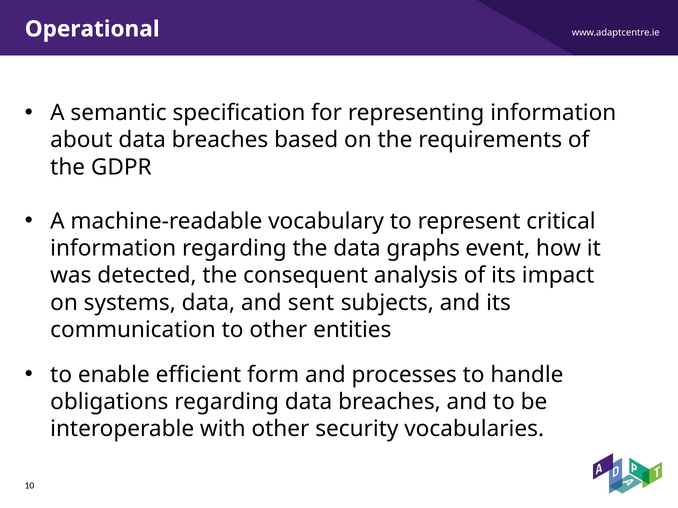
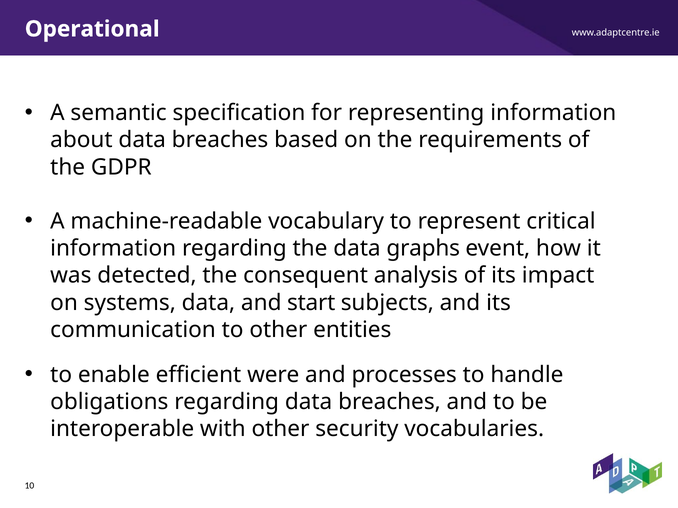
sent: sent -> start (311, 303)
form: form -> were (273, 375)
